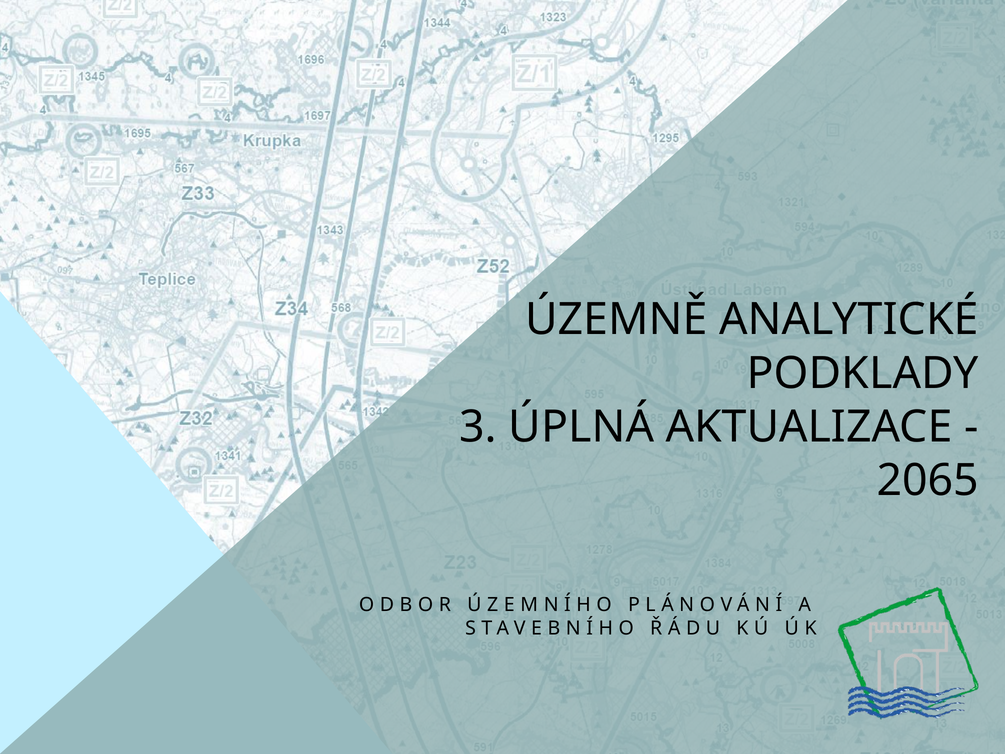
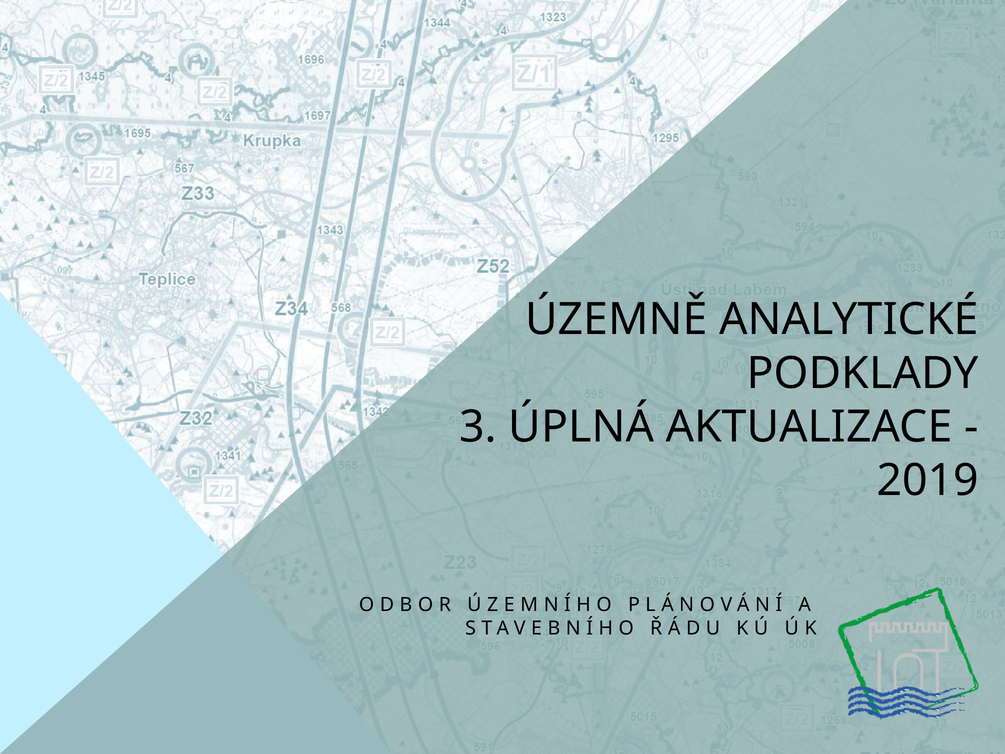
2065: 2065 -> 2019 (928, 480)
